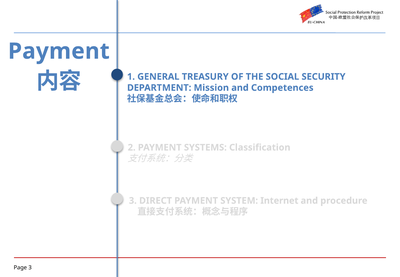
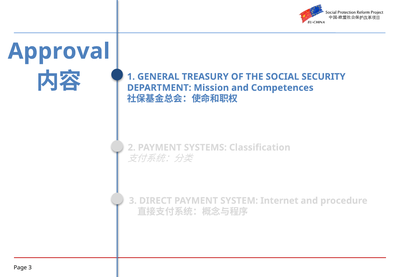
Payment: Payment -> Approval (59, 51)
